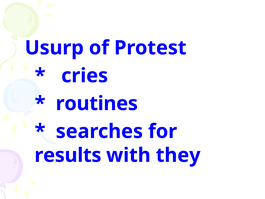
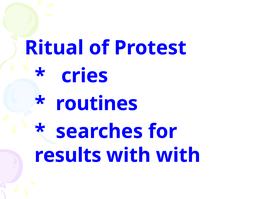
Usurp: Usurp -> Ritual (54, 48)
with they: they -> with (178, 155)
